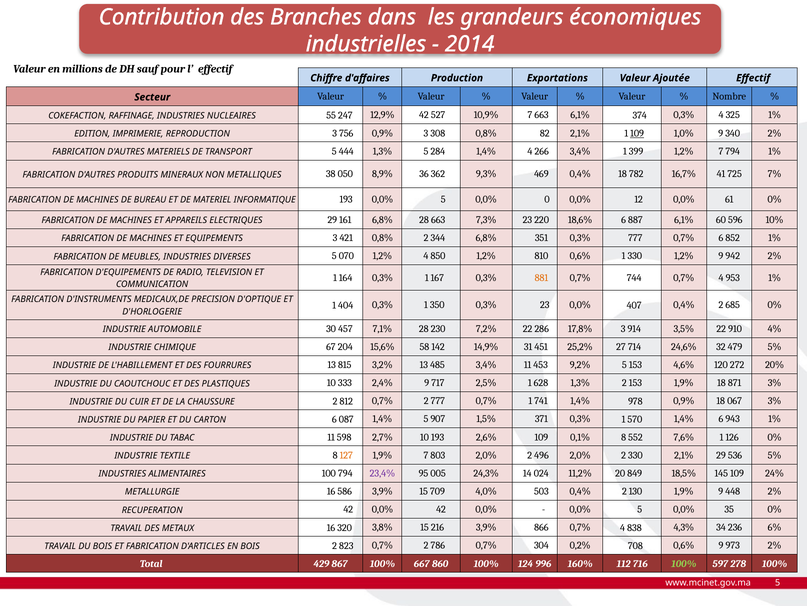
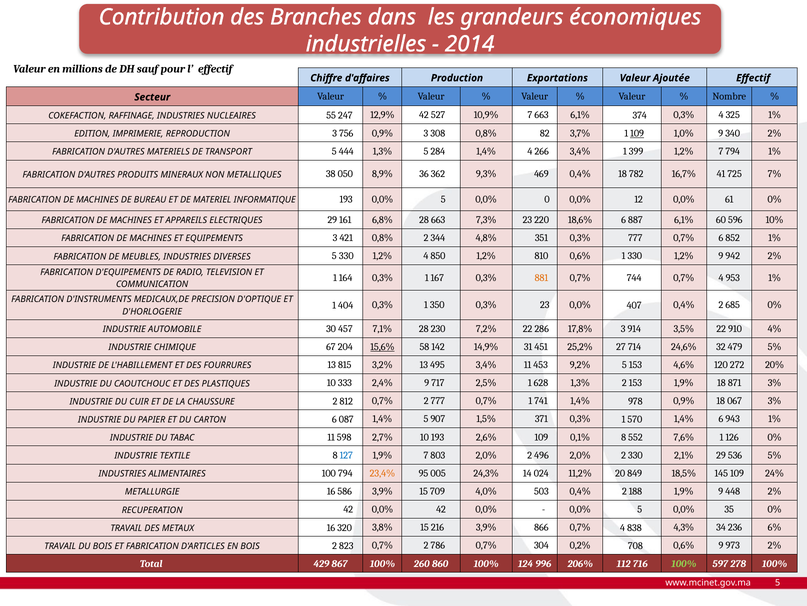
82 2,1%: 2,1% -> 3,7% (580, 133)
344 6,8%: 6,8% -> 4,8% (486, 238)
5 070: 070 -> 330 (346, 256)
15,6% underline: none -> present (382, 346)
485: 485 -> 495 (437, 364)
127 colour: orange -> blue (346, 455)
23,4% colour: purple -> orange (382, 473)
130: 130 -> 188 (635, 491)
667: 667 -> 260 (422, 563)
160%: 160% -> 206% (580, 563)
